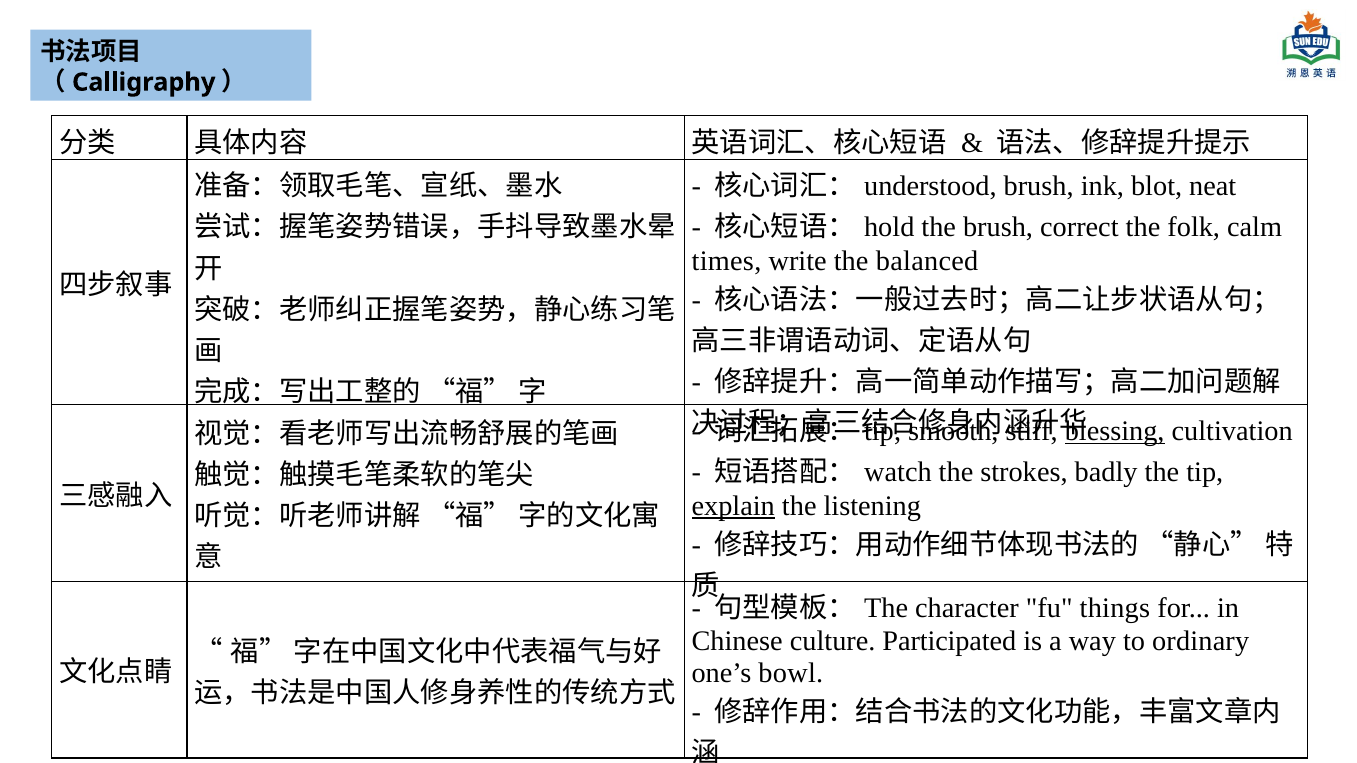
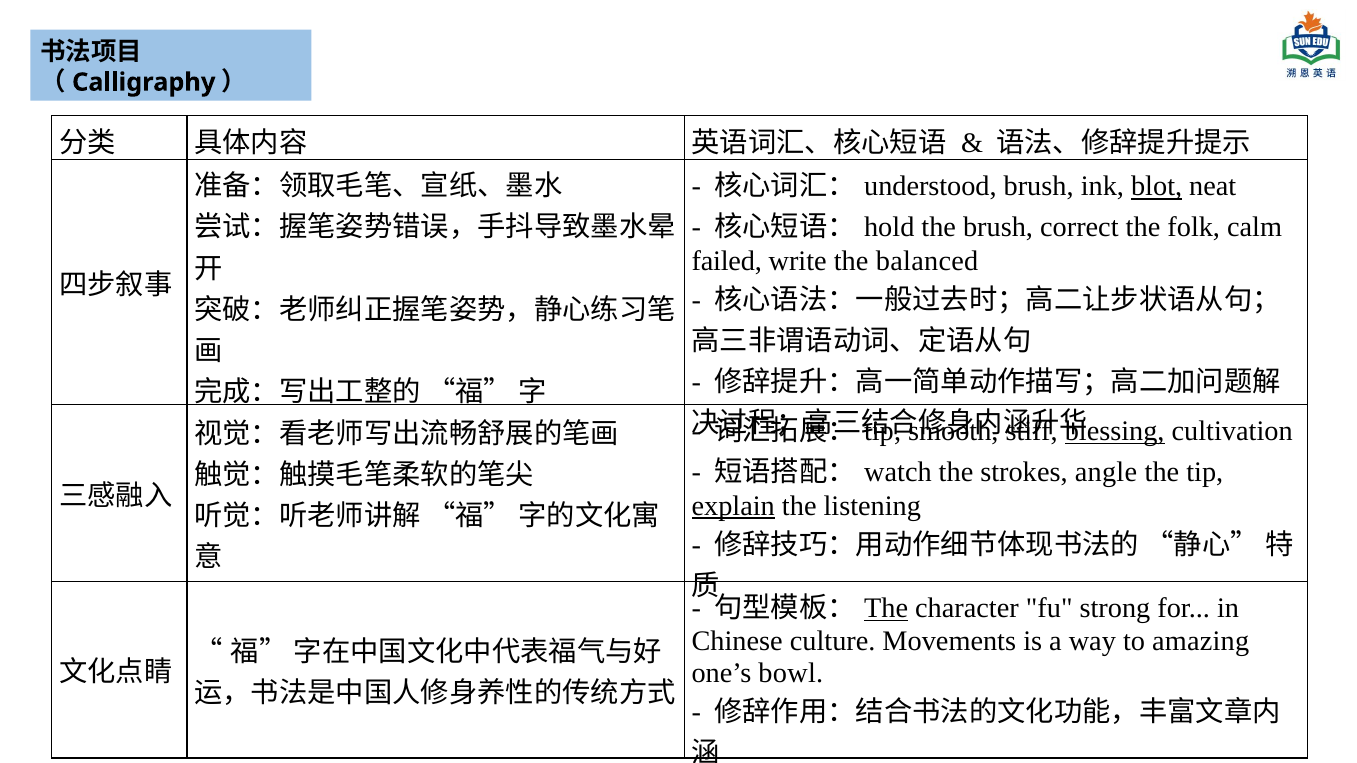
blot underline: none -> present (1157, 187)
times: times -> failed (727, 261)
badly: badly -> angle (1106, 473)
The underline: none -> present (886, 608)
things: things -> strong (1115, 608)
Participated: Participated -> Movements (949, 642)
ordinary: ordinary -> amazing (1201, 642)
